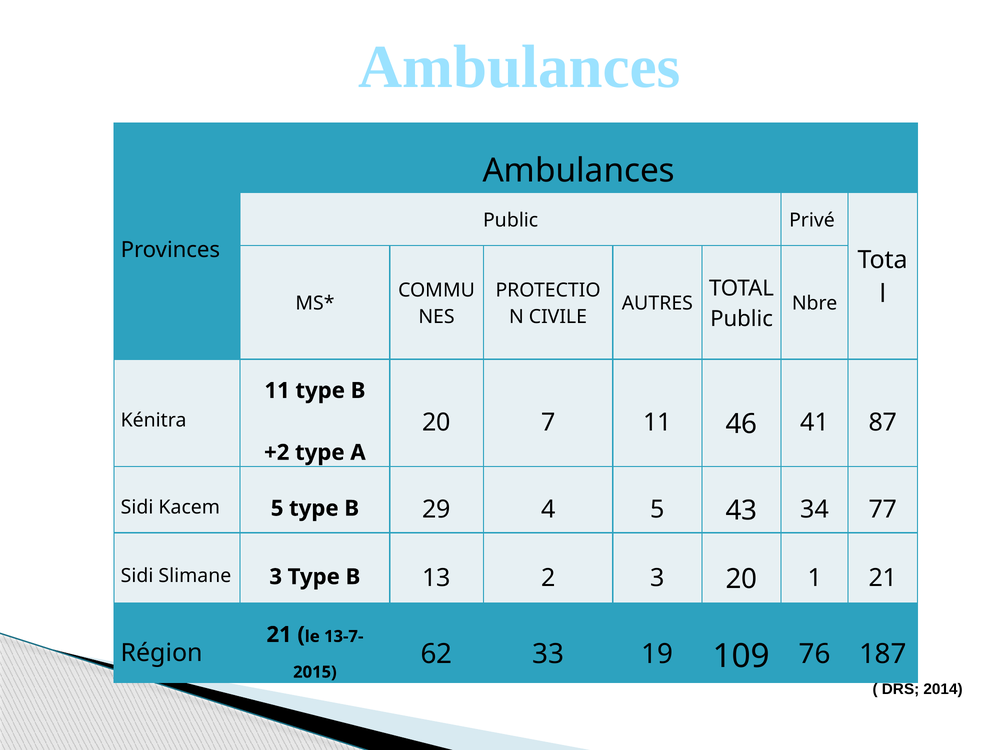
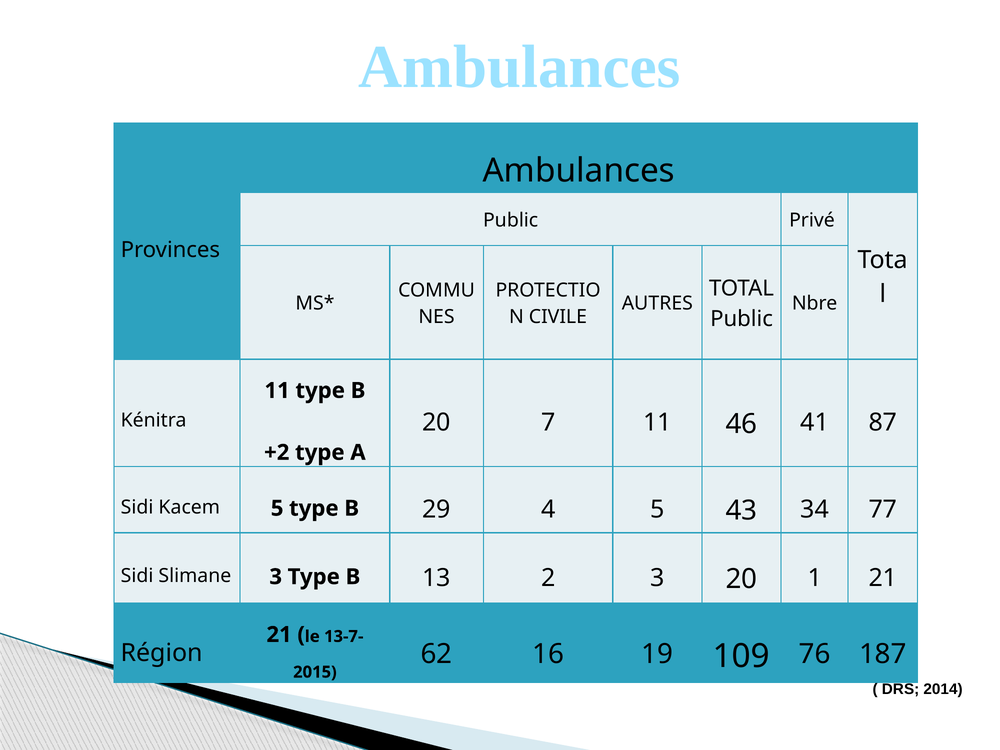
33: 33 -> 16 (548, 654)
